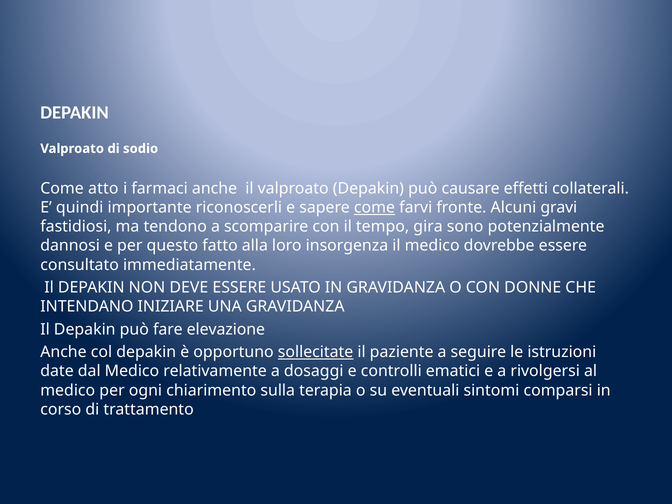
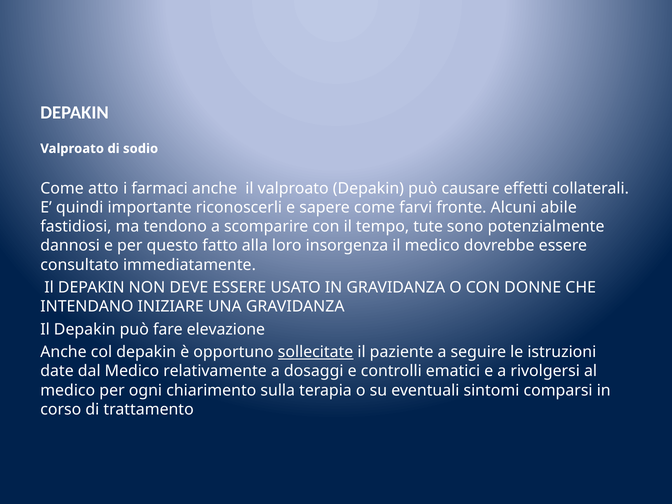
come underline: present -> none (374, 208)
gravi: gravi -> abile (559, 208)
gira: gira -> tute (428, 227)
